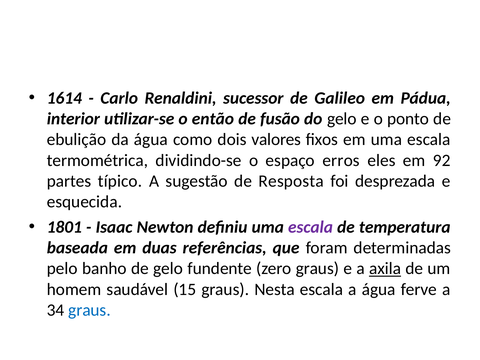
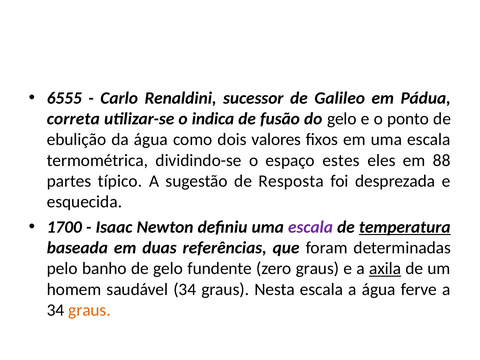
1614: 1614 -> 6555 (64, 98)
interior: interior -> correta (73, 119)
então: então -> indica (213, 119)
erros: erros -> estes (341, 160)
92: 92 -> 88 (442, 160)
1801: 1801 -> 1700 (64, 227)
temperatura underline: none -> present (405, 227)
saudável 15: 15 -> 34 (185, 289)
graus colour: blue -> orange (90, 310)
